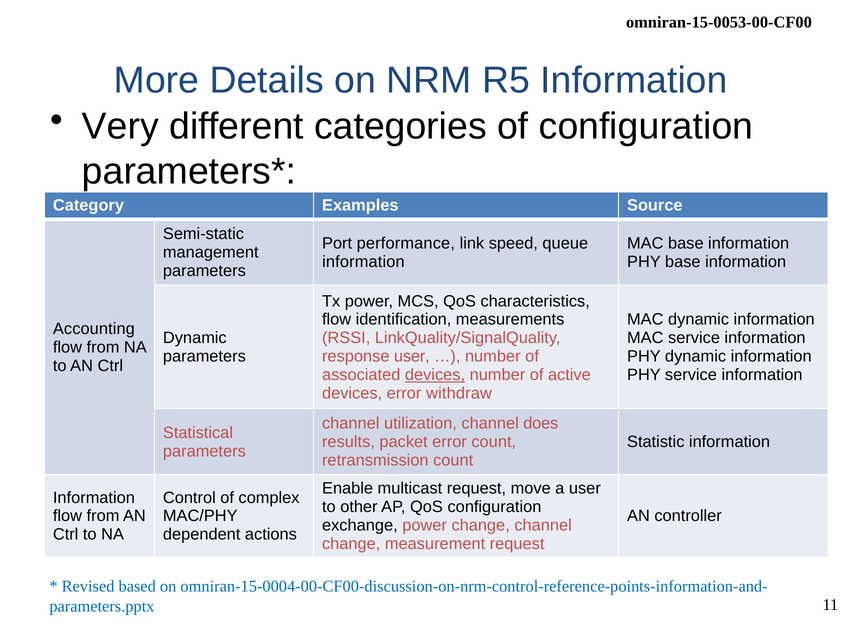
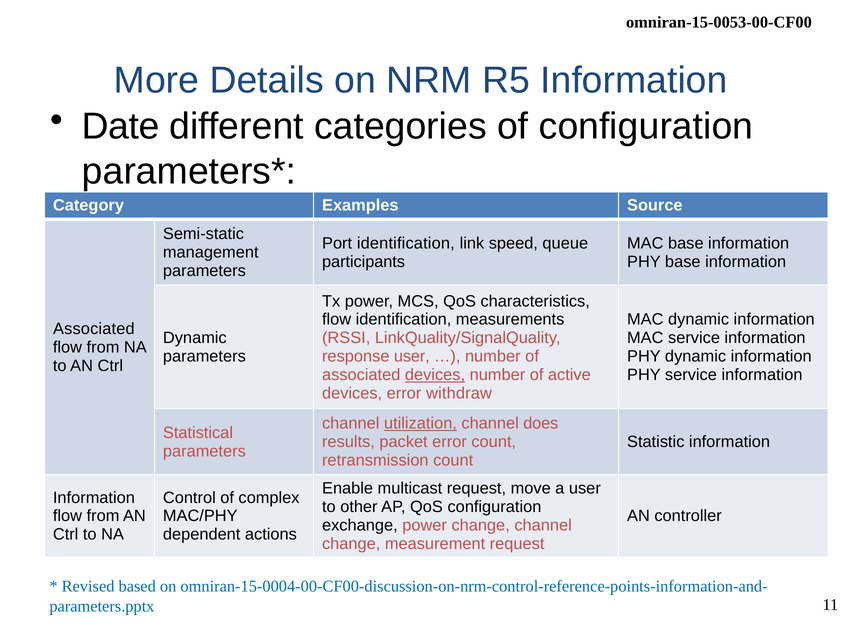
Very: Very -> Date (121, 126)
Port performance: performance -> identification (406, 243)
information: information -> participants (364, 261)
Accounting: Accounting -> Associated (94, 329)
utilization underline: none -> present (420, 423)
